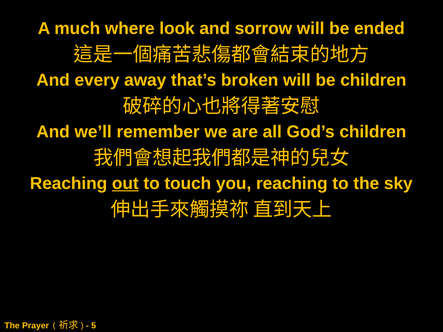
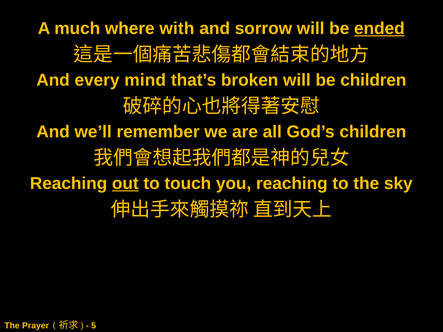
look: look -> with (177, 29)
ended underline: none -> present (379, 29)
away: away -> mind (145, 80)
